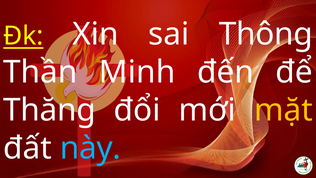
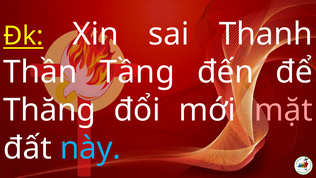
Thông: Thông -> Thanh (266, 34)
Minh: Minh -> Tầng (137, 72)
mặt colour: yellow -> pink (283, 110)
